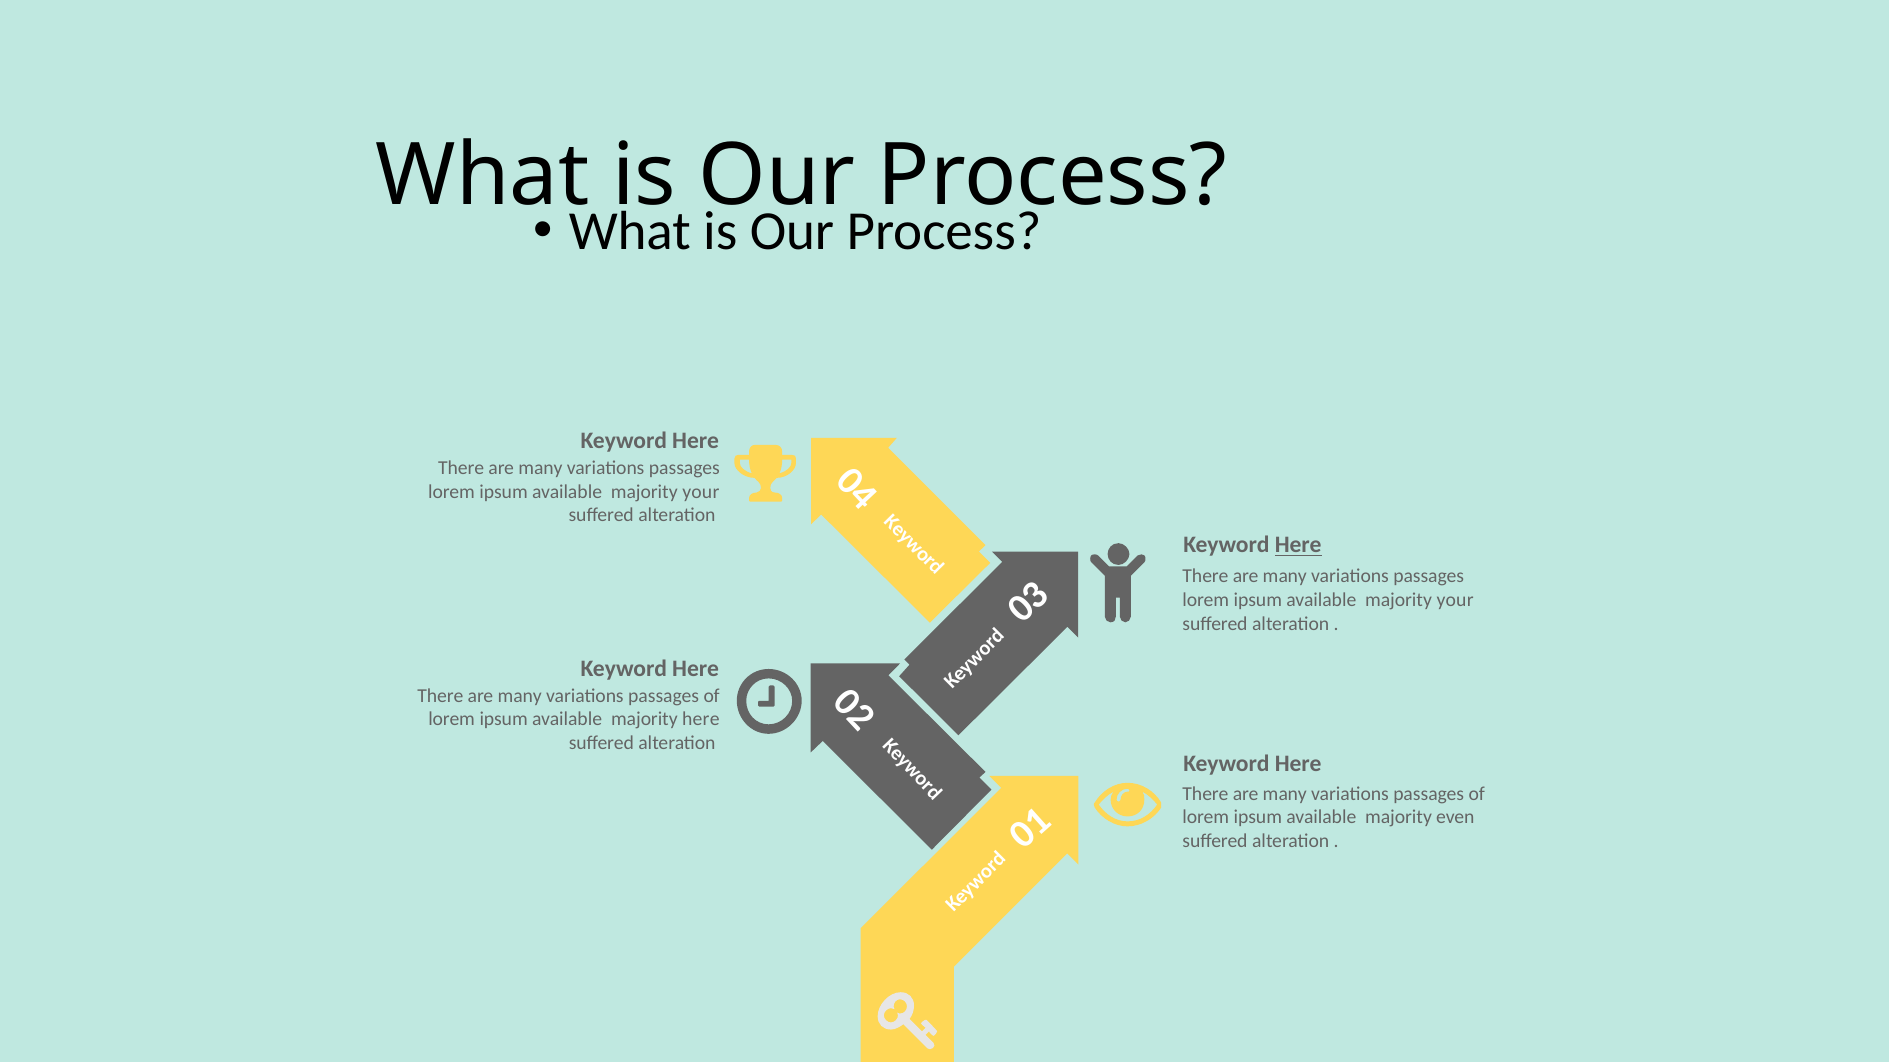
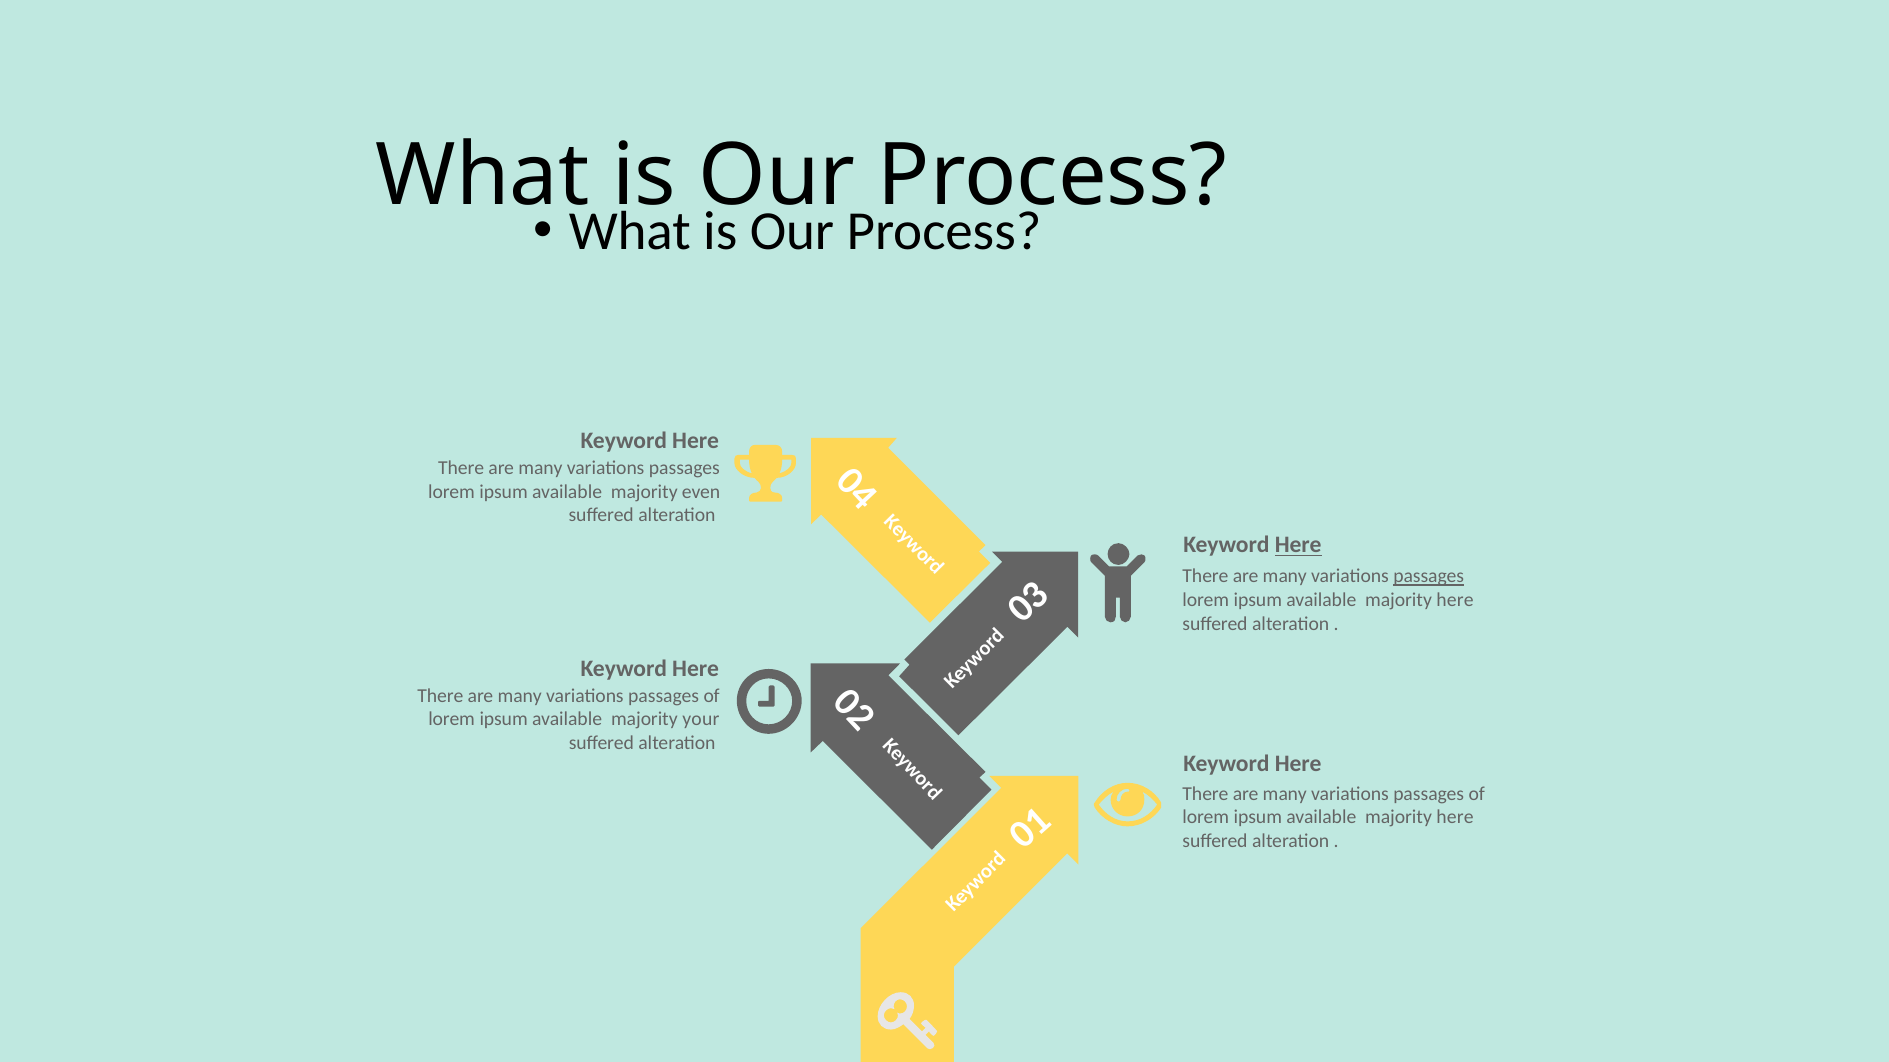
your: your -> even (701, 492)
passages underline: none -> present (1429, 577)
your: your -> here (1455, 600)
majority here: here -> your (701, 720)
even: even -> here (1455, 818)
